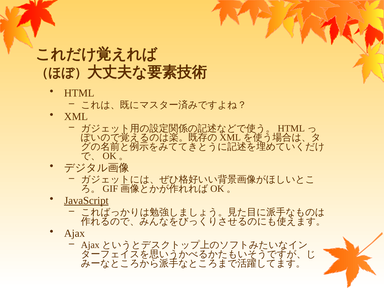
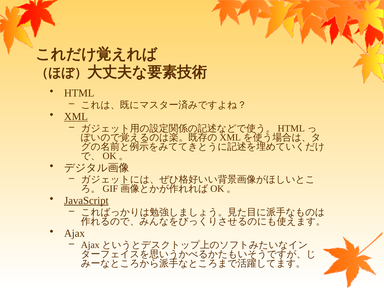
XML underline: none -> present (76, 117)
